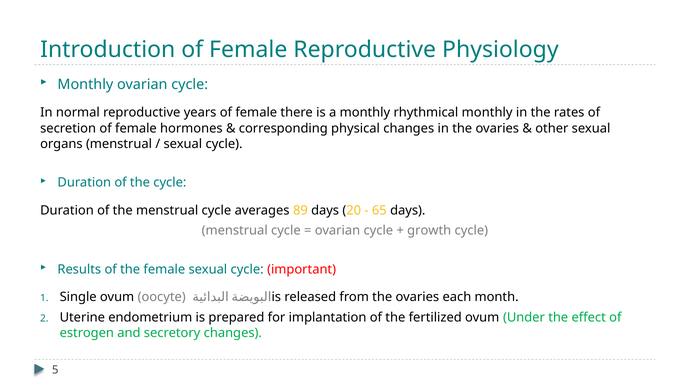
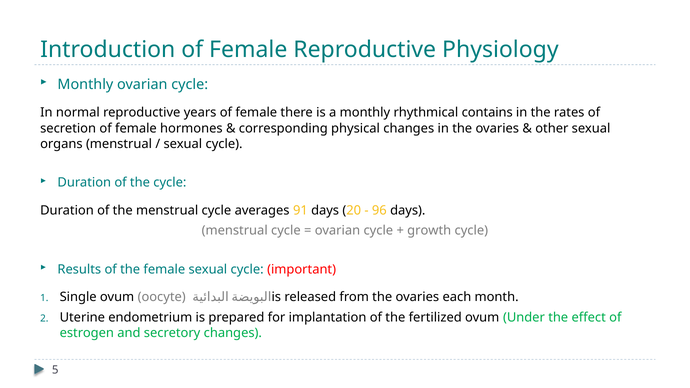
rhythmical monthly: monthly -> contains (487, 113)
89: 89 -> 91 (300, 210)
65: 65 -> 96 (379, 210)
